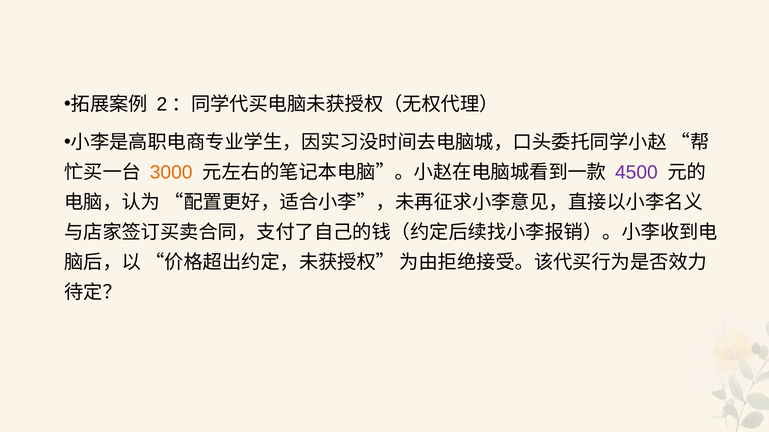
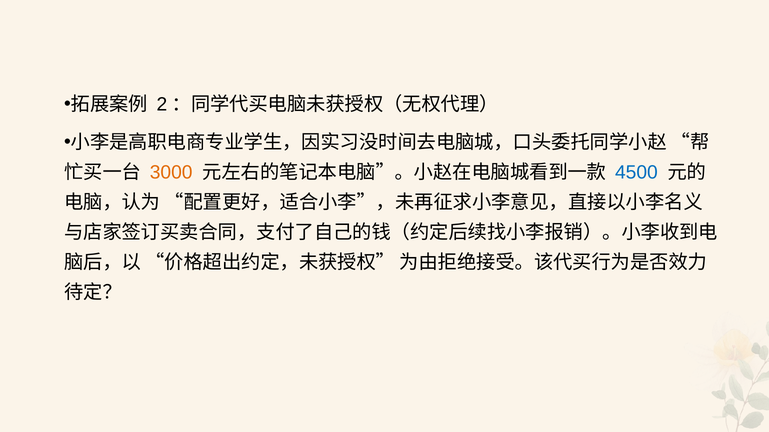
4500 colour: purple -> blue (636, 173)
